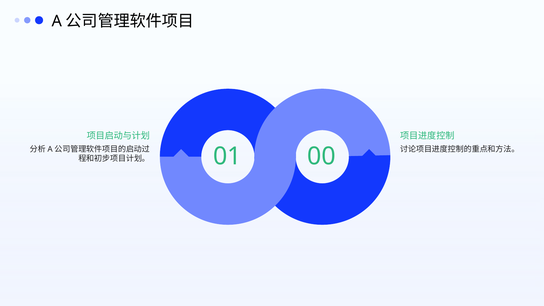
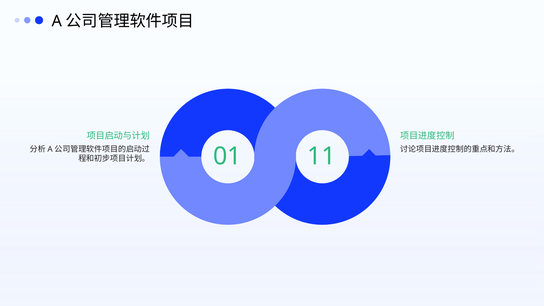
00: 00 -> 11 (322, 156)
